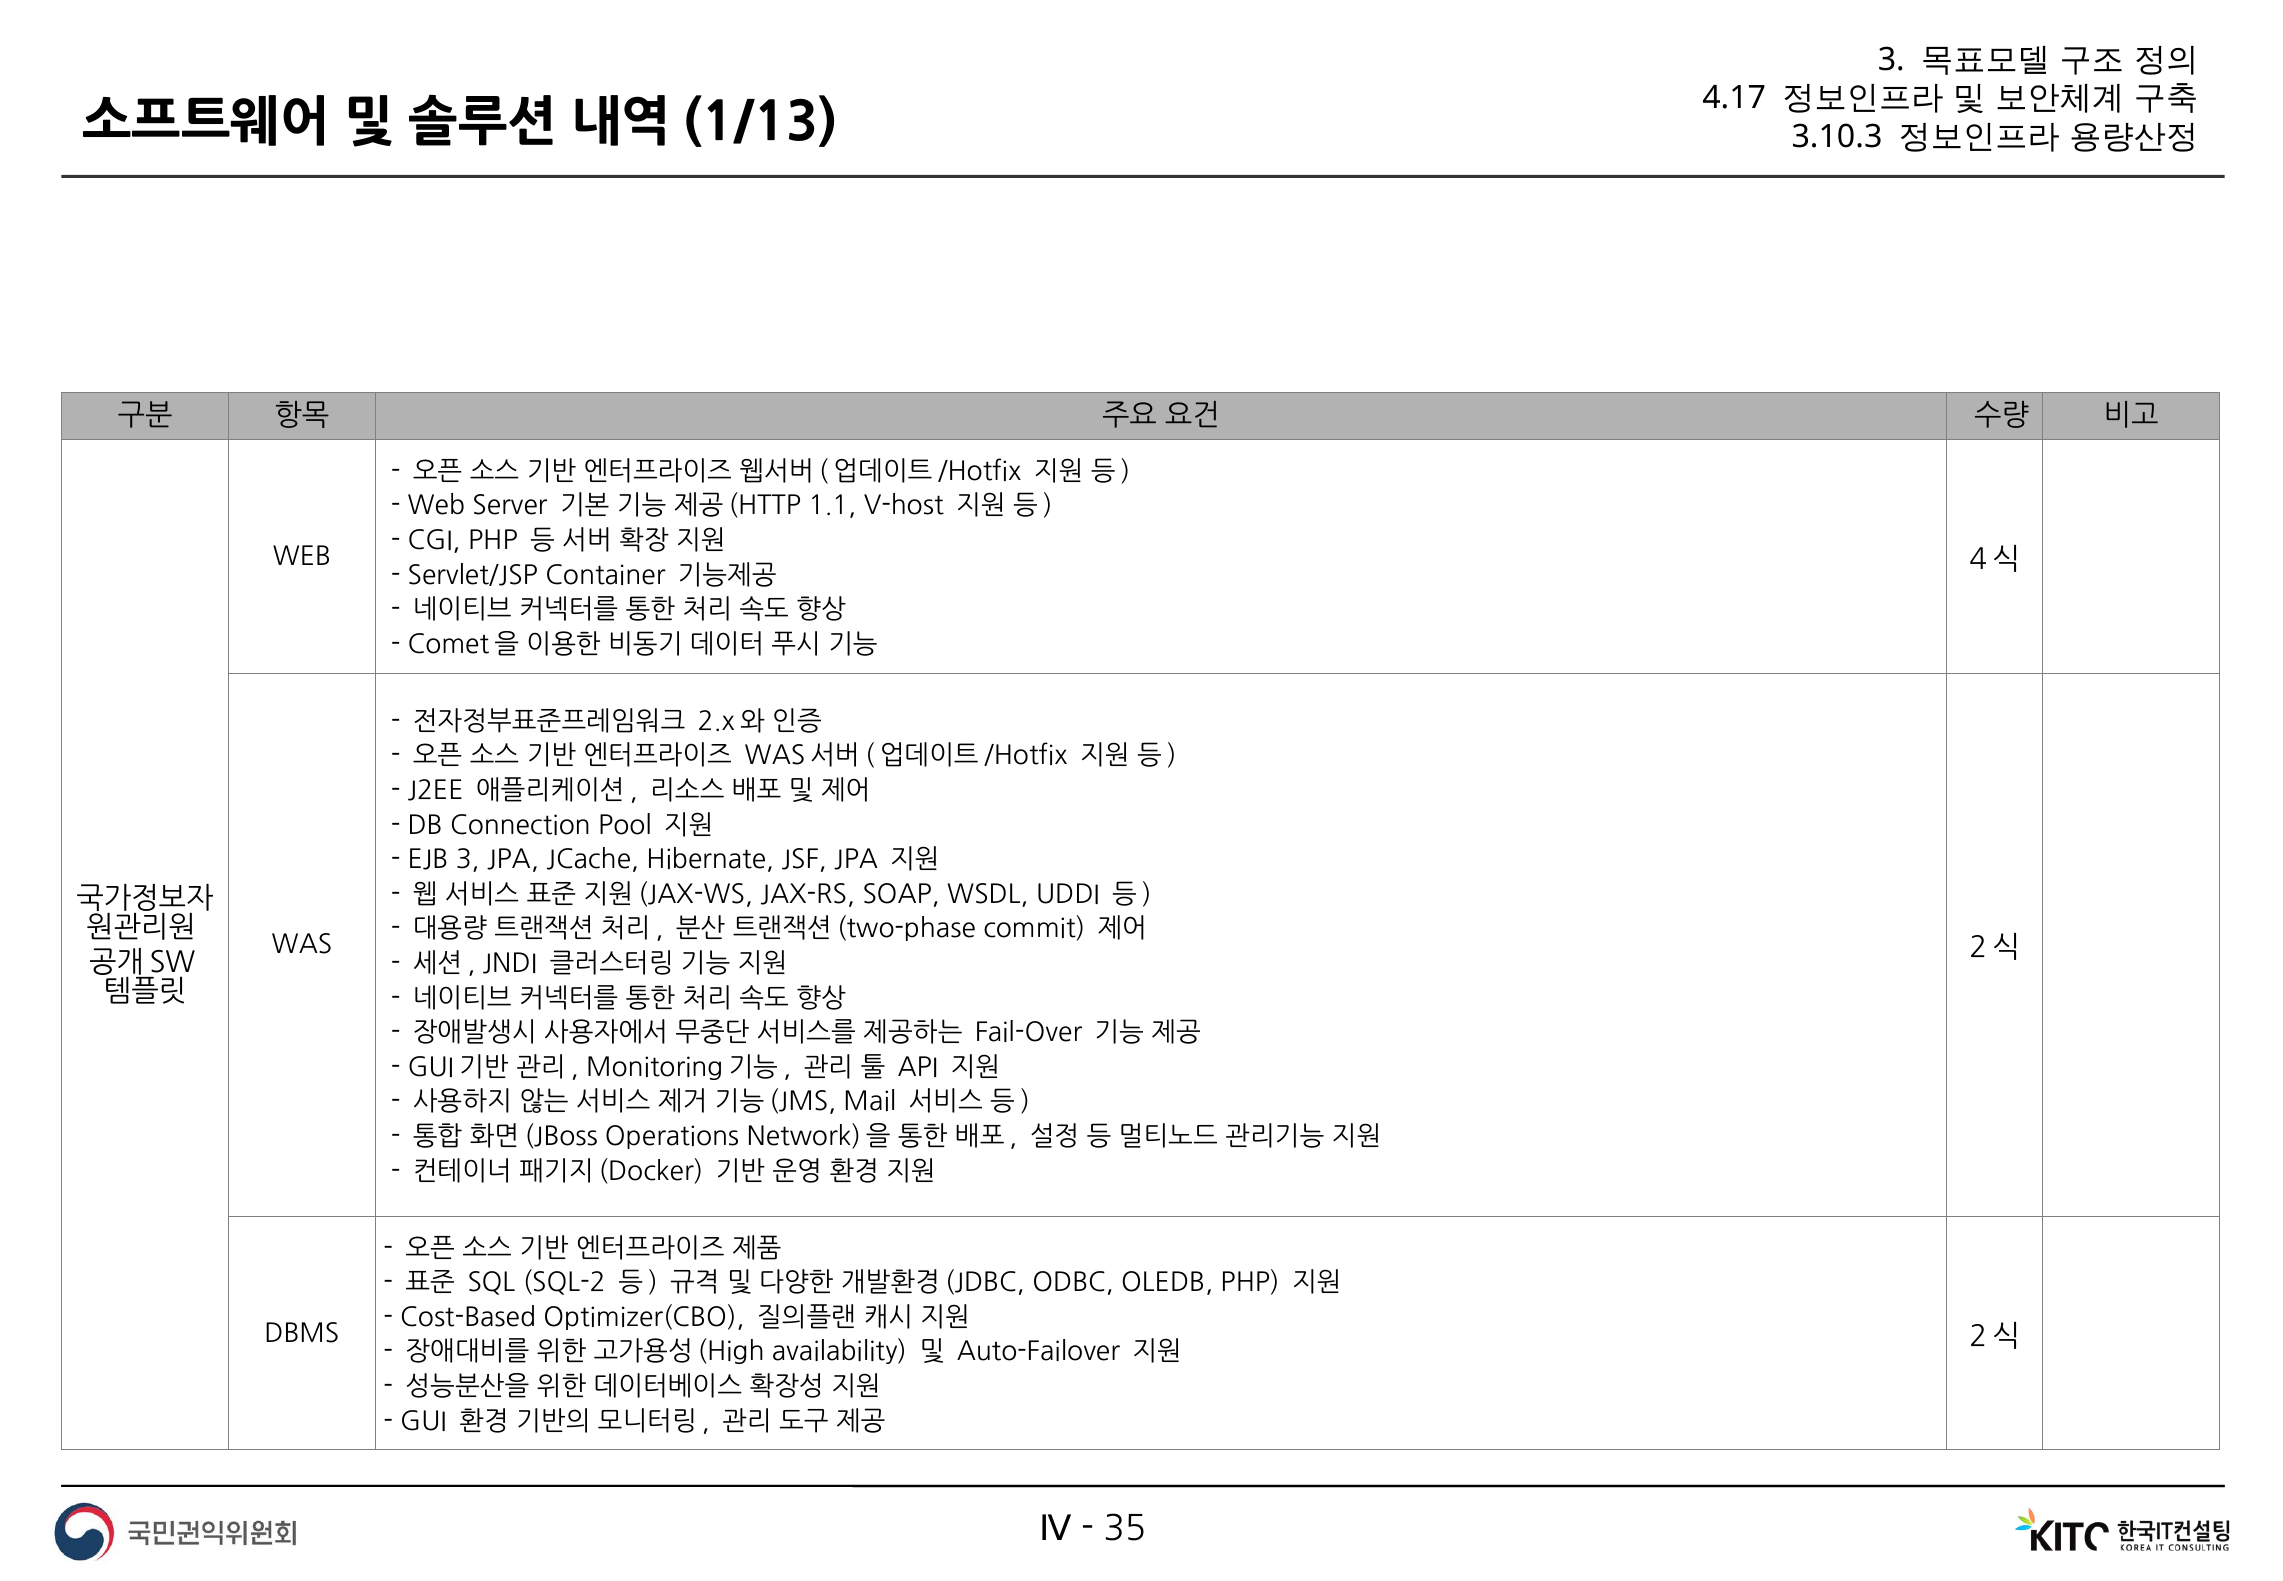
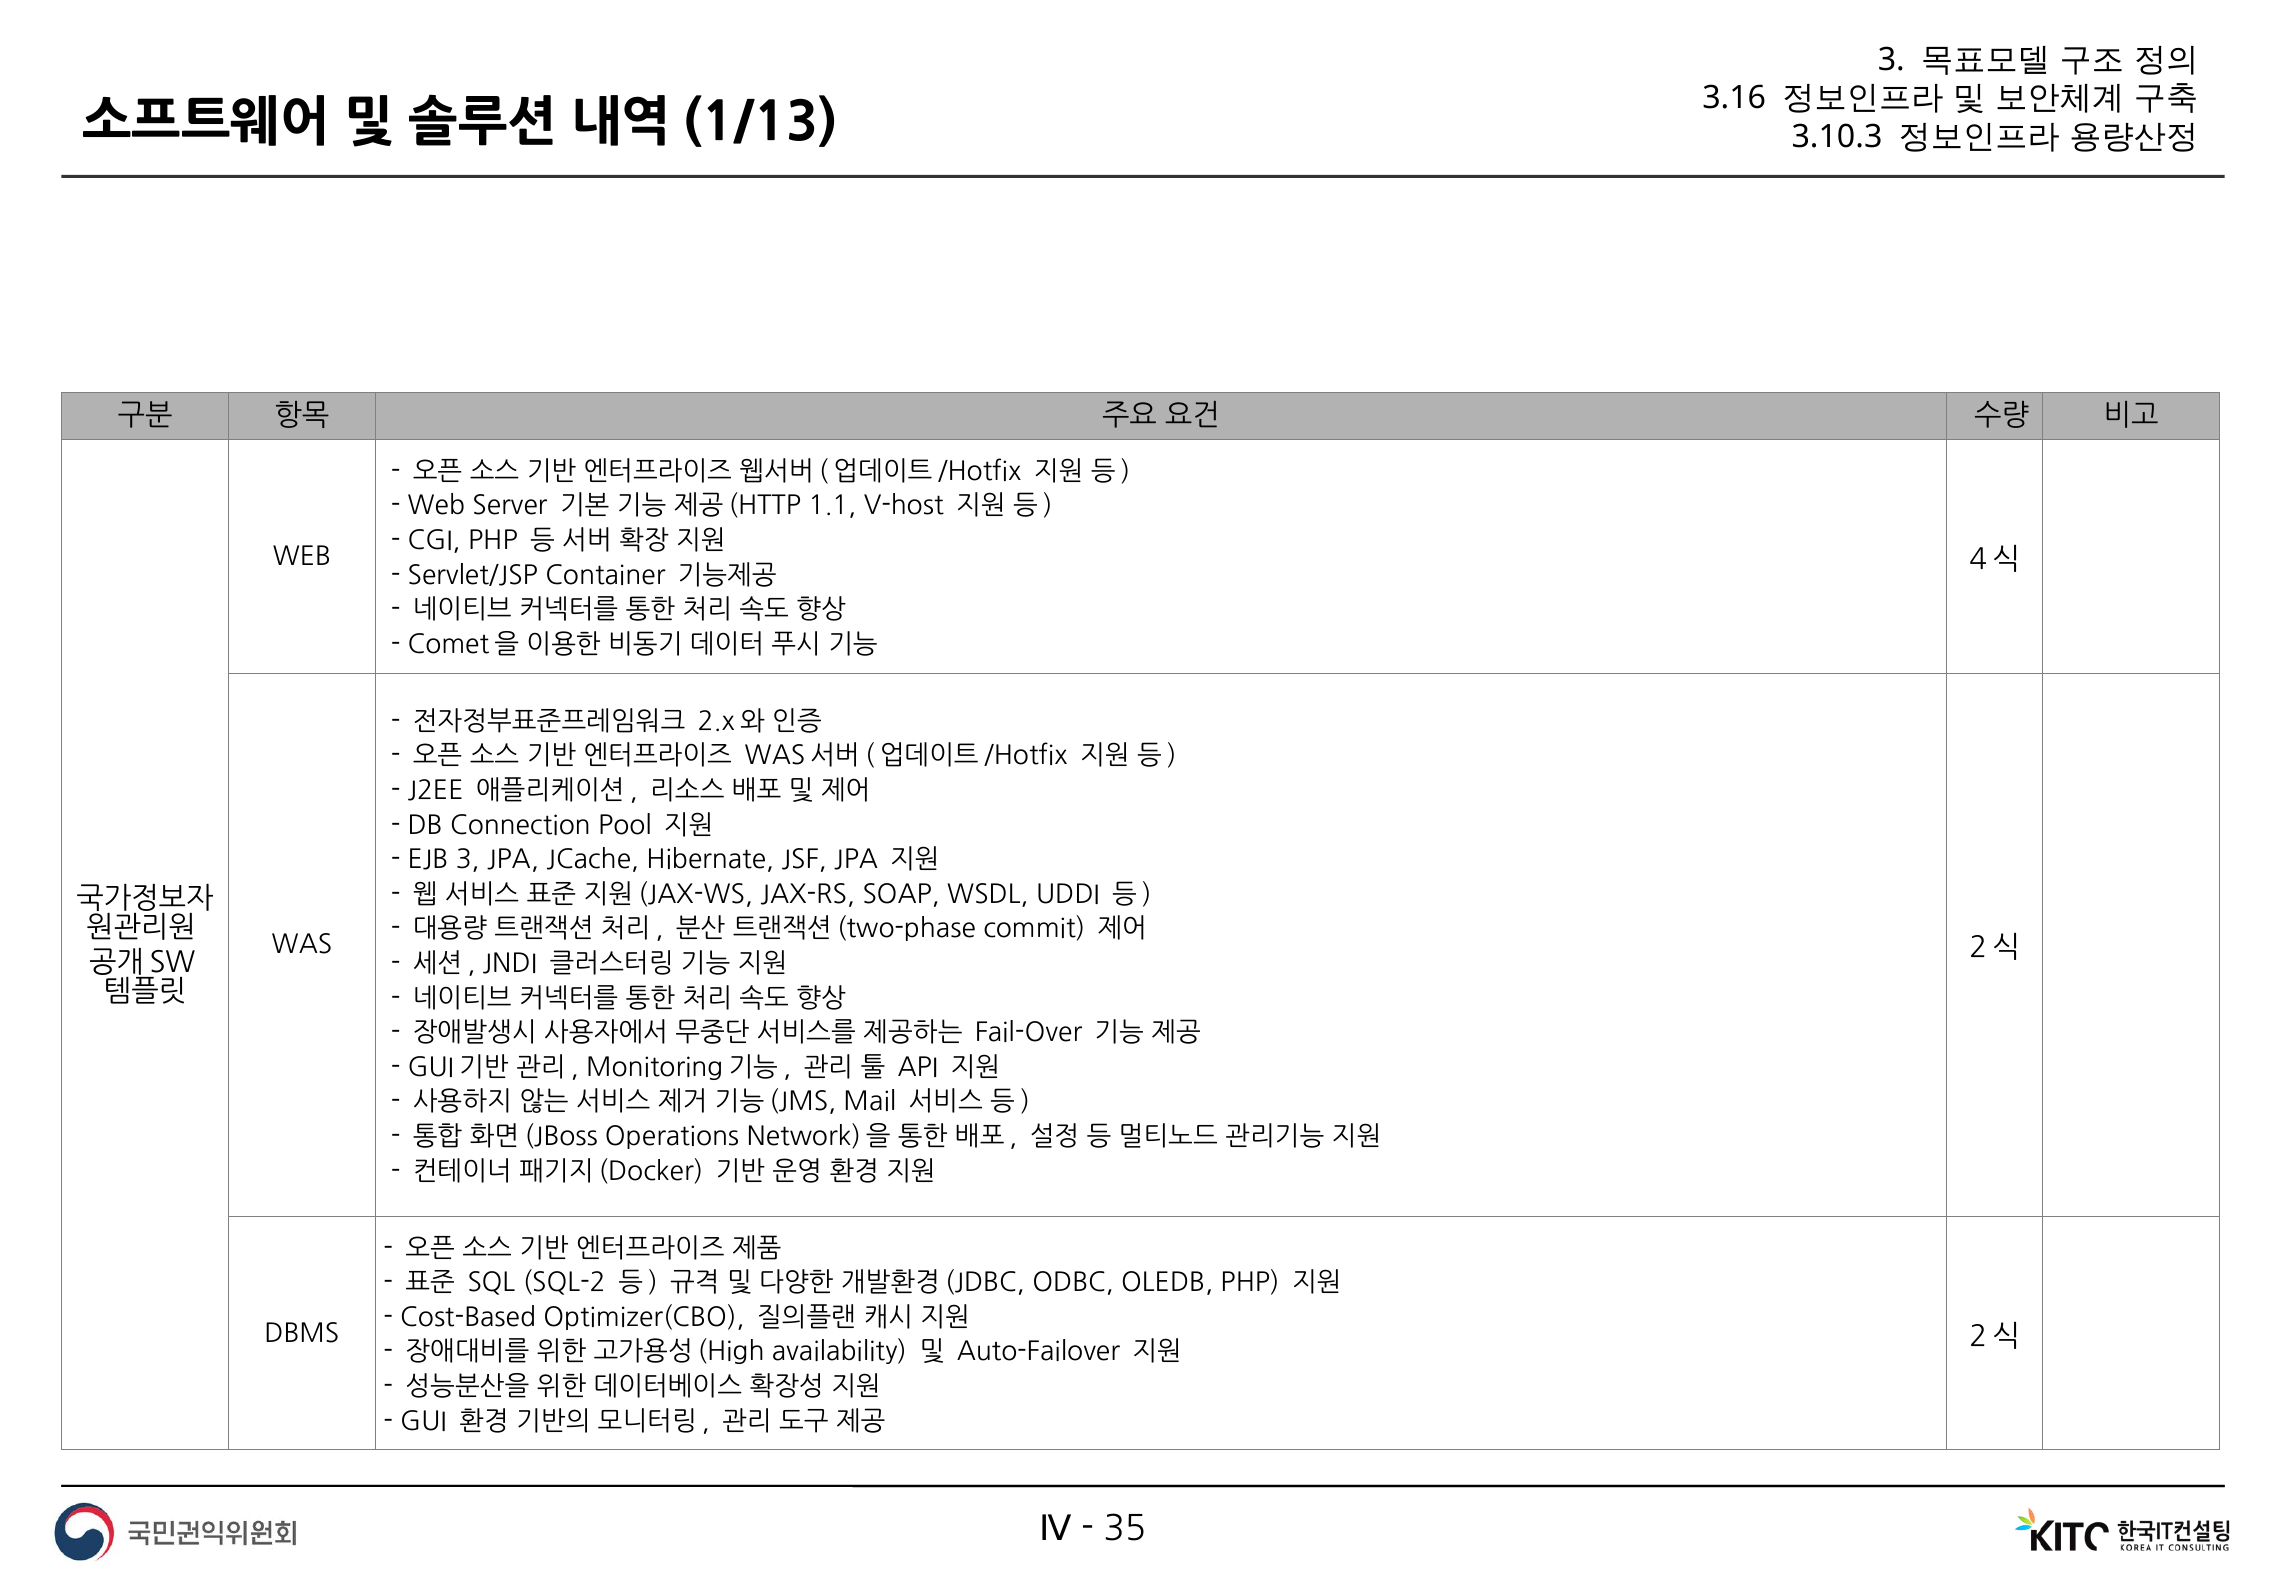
4.17: 4.17 -> 3.16 (1734, 98)
